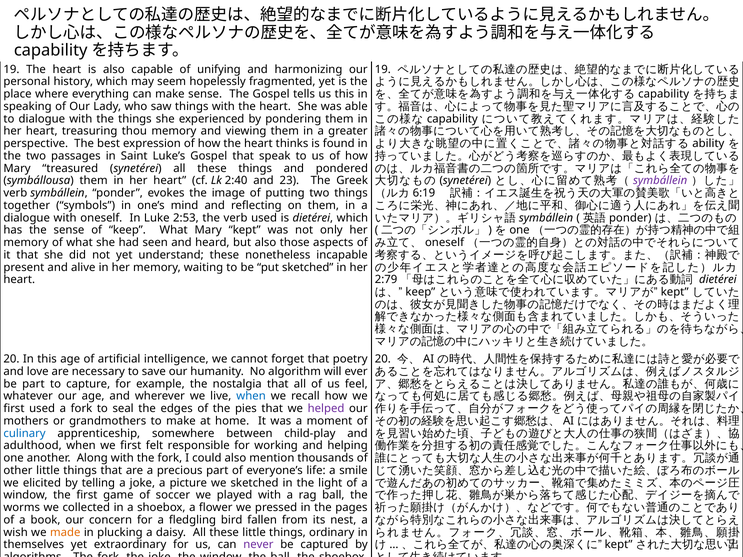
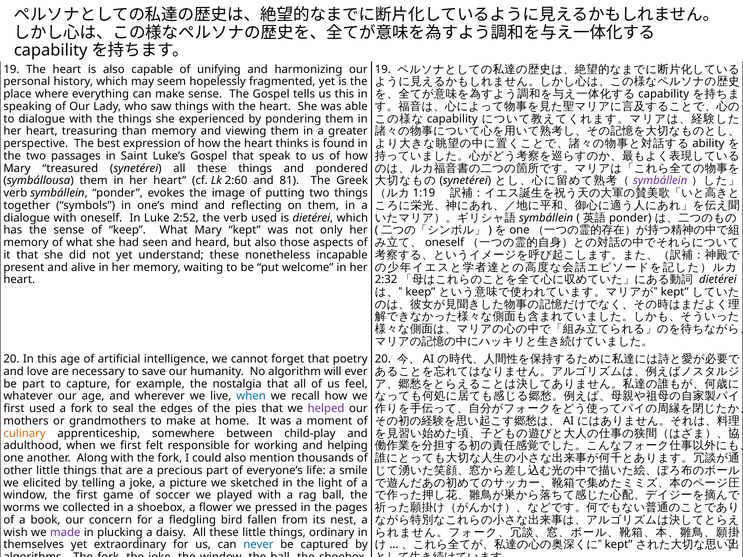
thou: thou -> than (134, 131)
2:40: 2:40 -> 2:60 (236, 181)
23: 23 -> 81 (289, 181)
6:19: 6:19 -> 1:19 (424, 193)
2:53: 2:53 -> 2:52 (186, 218)
put sketched: sketched -> welcome (308, 267)
2:79: 2:79 -> 2:32 (386, 280)
culinary colour: blue -> orange (25, 434)
made colour: orange -> purple (65, 533)
never colour: purple -> blue (258, 545)
